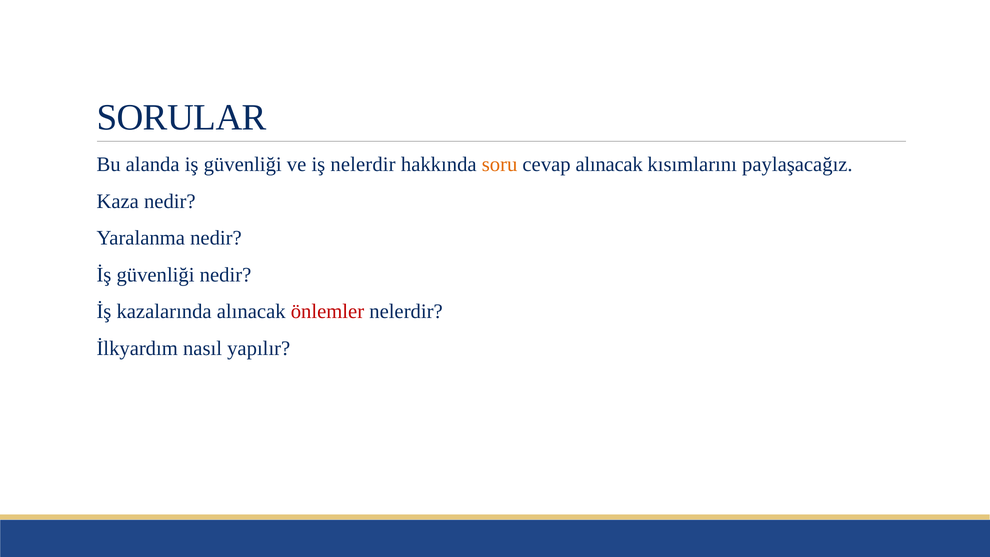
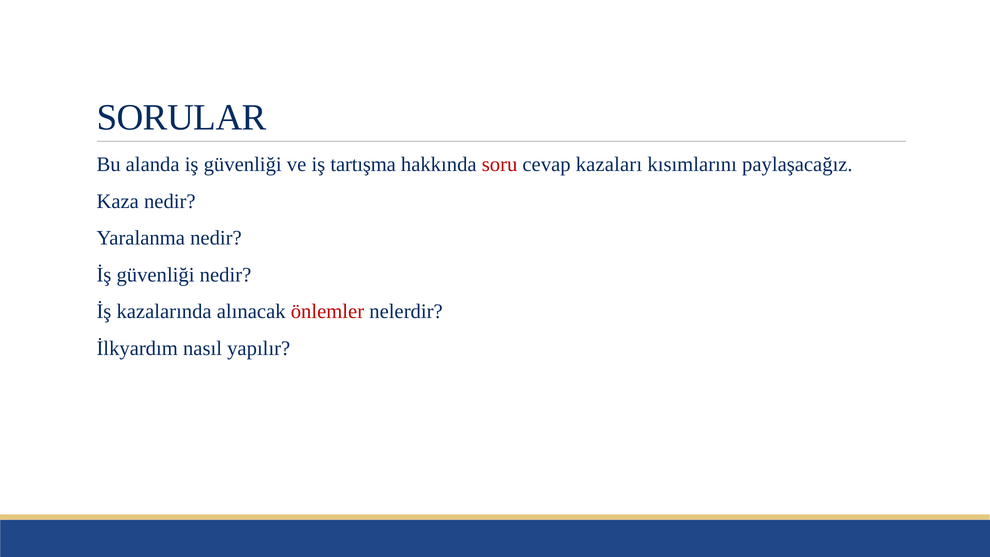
iş nelerdir: nelerdir -> tartışma (363, 165)
soru colour: orange -> red (500, 165)
cevap alınacak: alınacak -> kazaları (609, 165)
